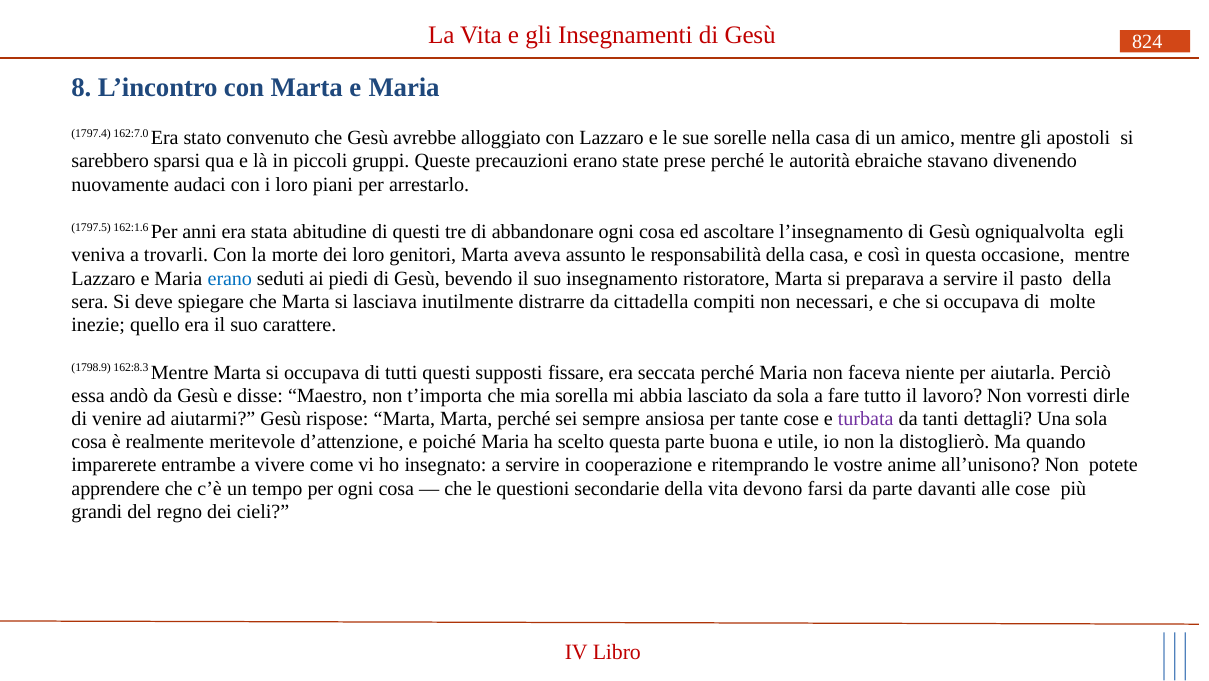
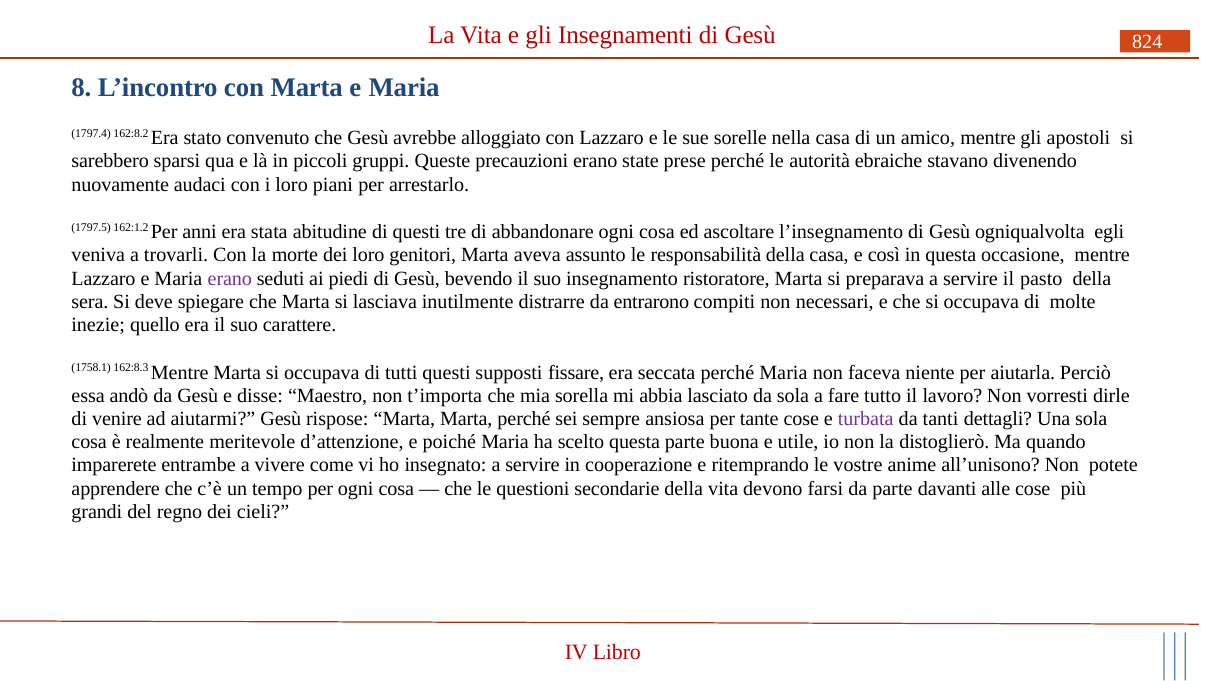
162:7.0: 162:7.0 -> 162:8.2 (131, 133)
162:1.6: 162:1.6 -> 162:1.2 (131, 227)
erano colour: blue -> purple (230, 278)
cittadella: cittadella -> entrarono (651, 302)
1798.9: 1798.9 -> 1758.1 (91, 368)
